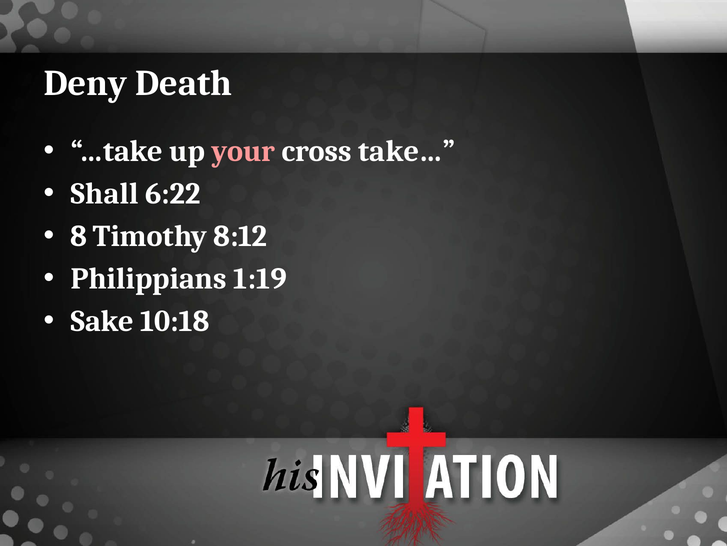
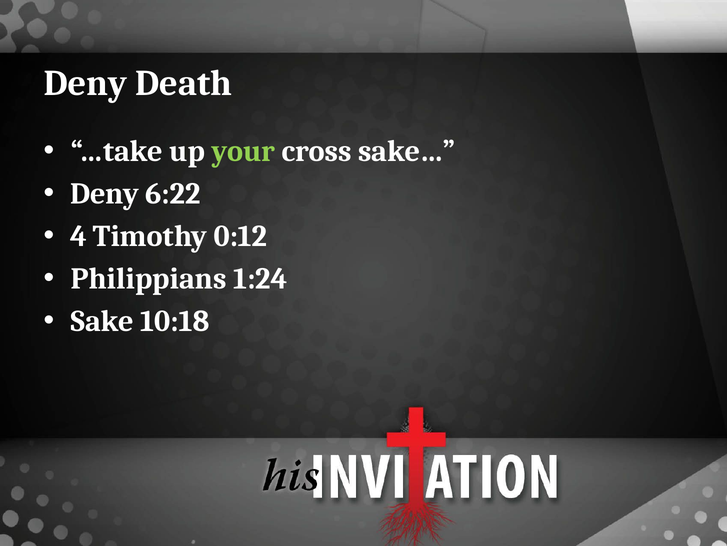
your colour: pink -> light green (244, 151)
take…: take… -> sake… (407, 151)
Shall: Shall -> Deny (105, 194)
8: 8 -> 4 (79, 236)
8:12: 8:12 -> 0:12 (240, 236)
1:19: 1:19 -> 1:24 (260, 278)
